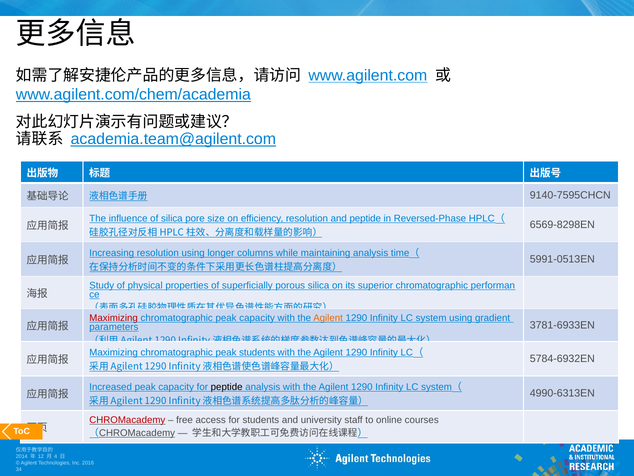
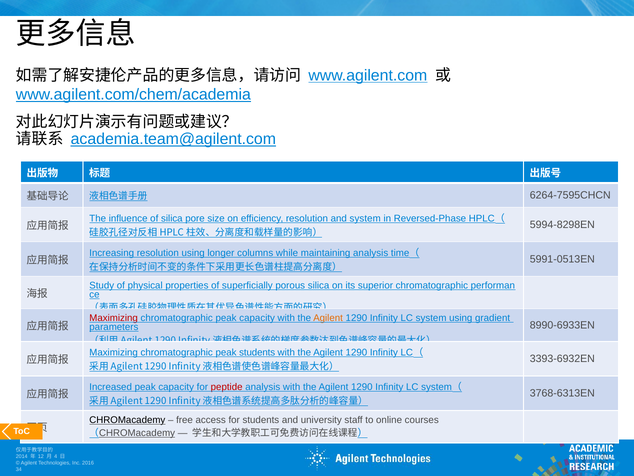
9140-7595CHCN: 9140-7595CHCN -> 6264-7595CHCN (570, 195)
and peptide: peptide -> system (365, 218)
6569-8298EN: 6569-8298EN -> 5994-8298EN (562, 224)
3781-6933EN: 3781-6933EN -> 8990-6933EN (562, 325)
5784-6932EN: 5784-6932EN -> 3393-6932EN (562, 358)
peptide colour: black -> red (227, 387)
4990-6313EN: 4990-6313EN -> 3768-6313EN (562, 393)
CHROMacademy colour: red -> black (127, 419)
